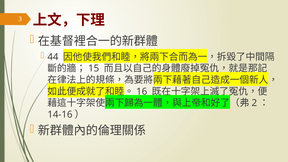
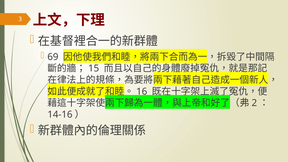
44: 44 -> 69 (53, 57)
